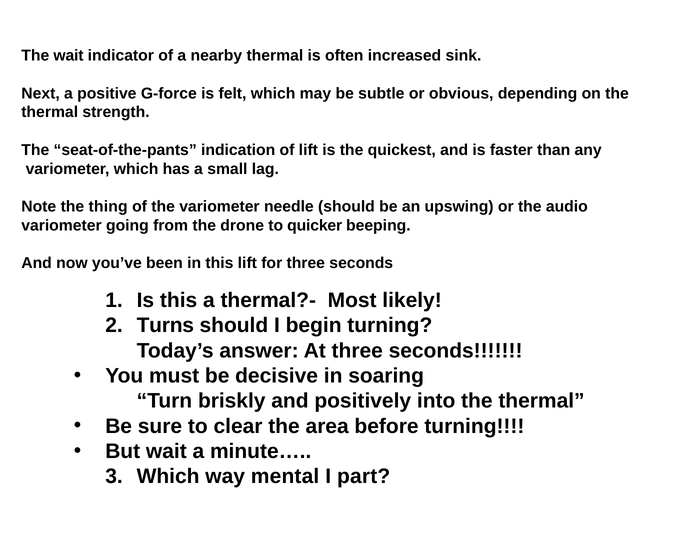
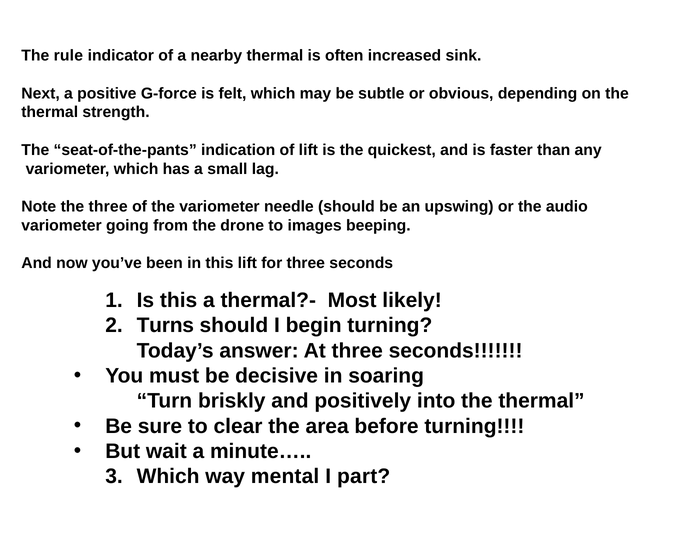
The wait: wait -> rule (68, 56)
the thing: thing -> three (108, 207)
quicker: quicker -> images (315, 226)
